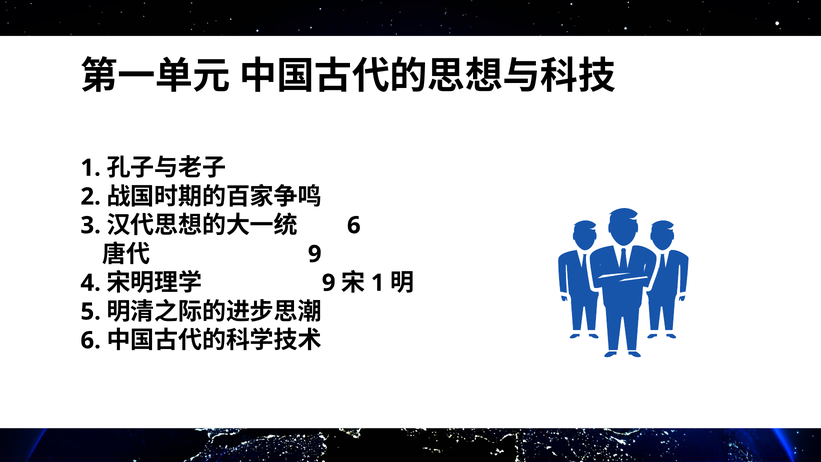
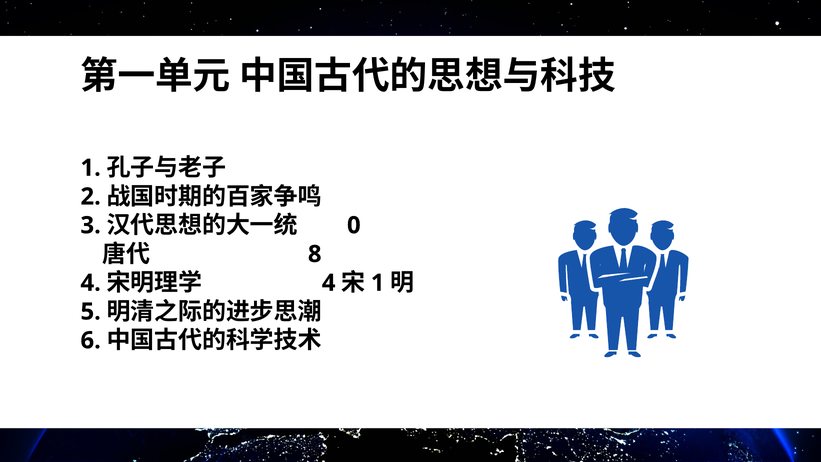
6: 6 -> 0 (354, 225)
9: 9 -> 8 (315, 254)
9: 9 -> 4 (329, 283)
